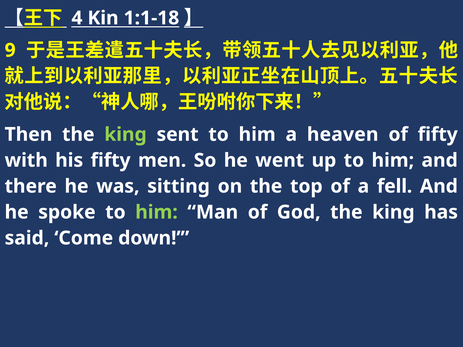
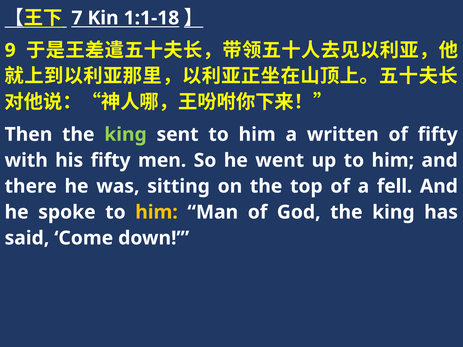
4: 4 -> 7 (77, 18)
heaven: heaven -> written (343, 135)
him colour: light green -> yellow (157, 212)
